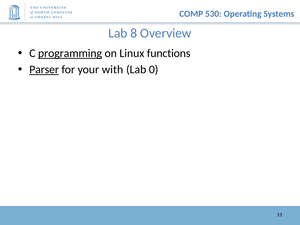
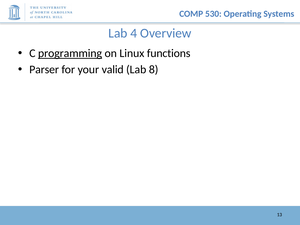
8: 8 -> 4 (134, 33)
Parser underline: present -> none (44, 70)
with: with -> valid (113, 70)
0: 0 -> 8 (154, 70)
